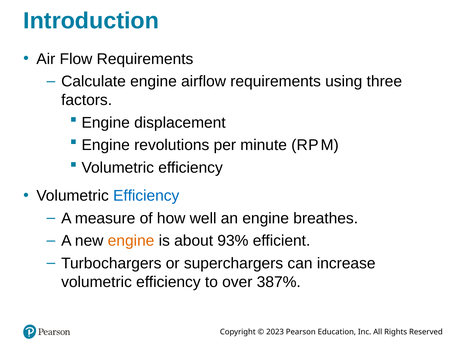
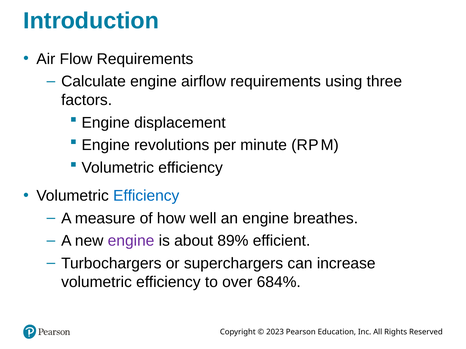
engine colour: orange -> purple (131, 241)
93%: 93% -> 89% (233, 241)
387%: 387% -> 684% (279, 282)
